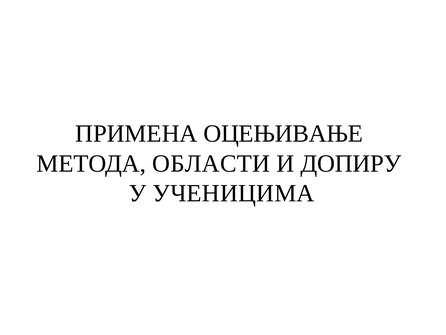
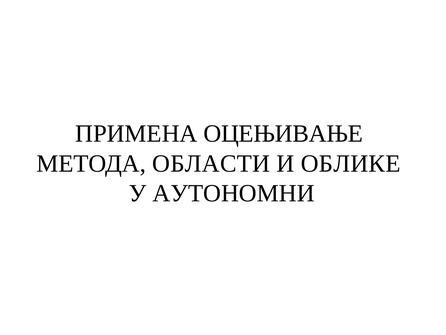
ДОПИРУ: ДОПИРУ -> ОБЛИКЕ (351, 163)
УЧЕНИЦИМА: УЧЕНИЦИМА -> АУТОНОМНИ (234, 193)
